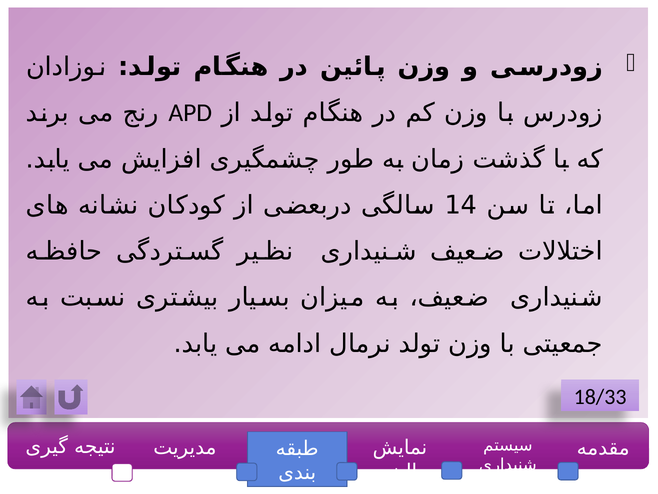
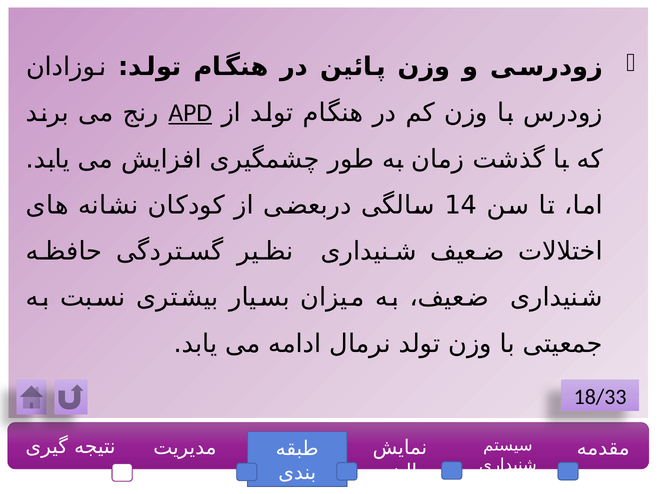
APD underline: none -> present (190, 113)
